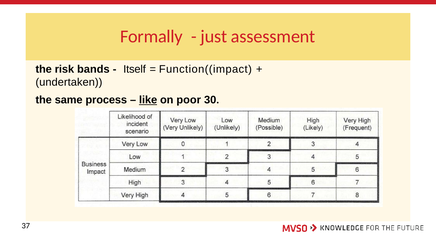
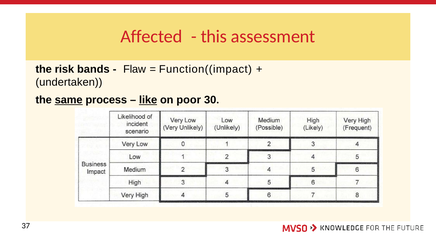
Formally: Formally -> Affected (151, 37)
just: just -> this (214, 37)
Itself: Itself -> Flaw (135, 69)
same underline: none -> present (69, 100)
